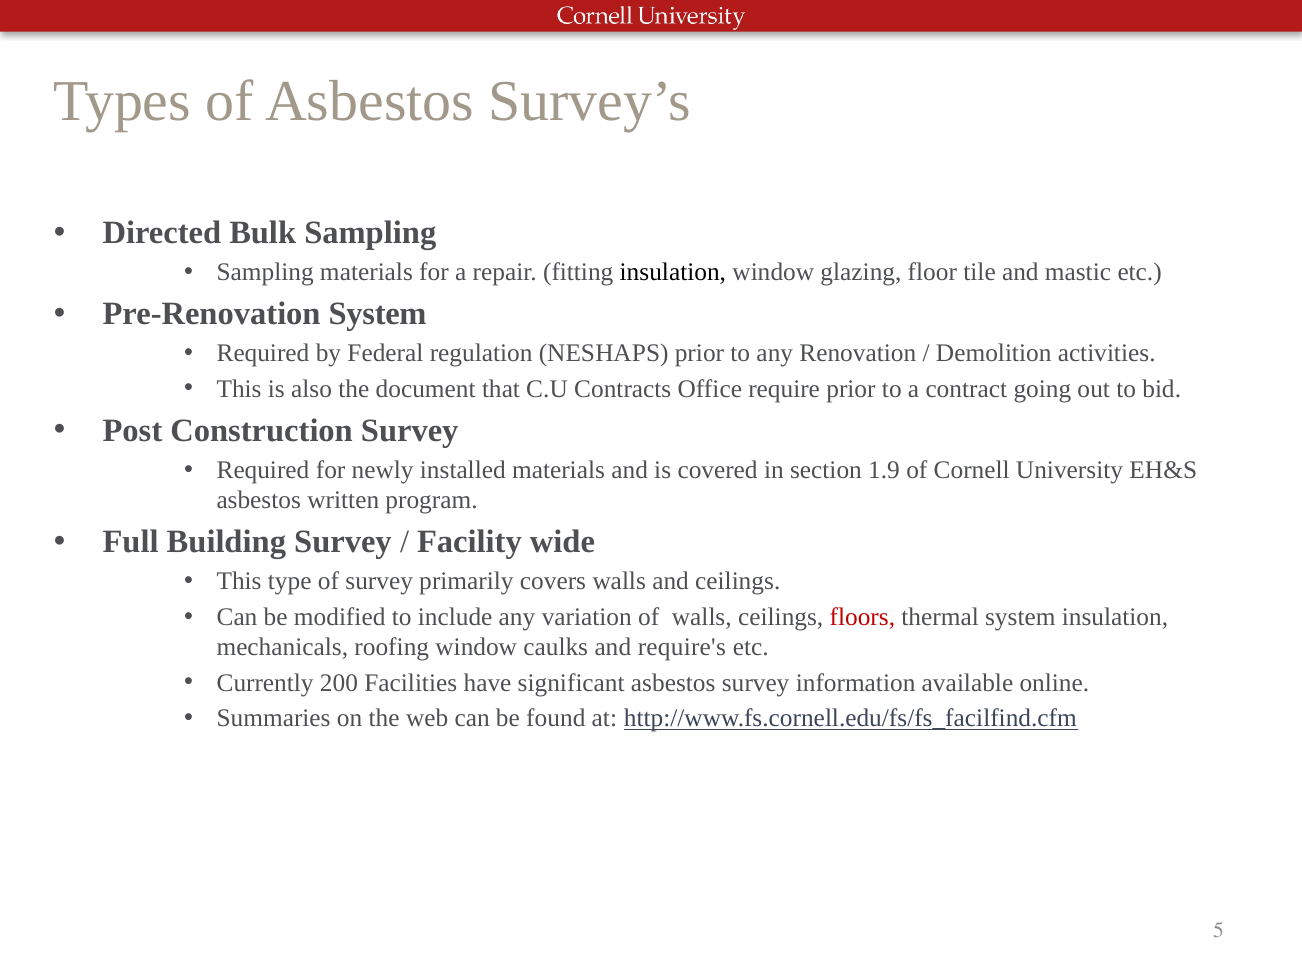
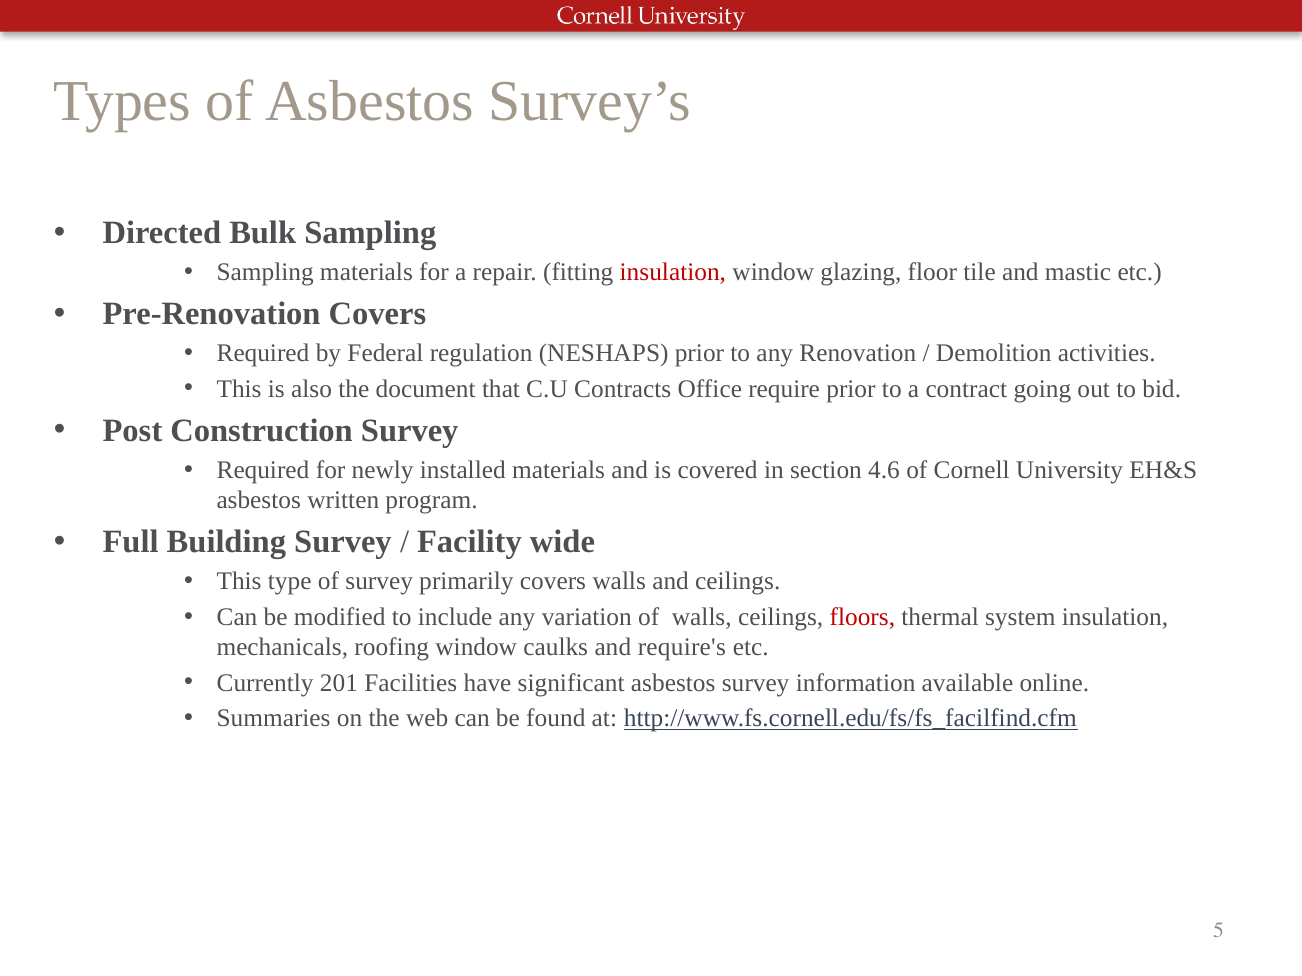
insulation colour: black -> red (673, 273)
Pre-Renovation System: System -> Covers (377, 314)
1.9: 1.9 -> 4.6 (884, 470)
200: 200 -> 201 (339, 683)
